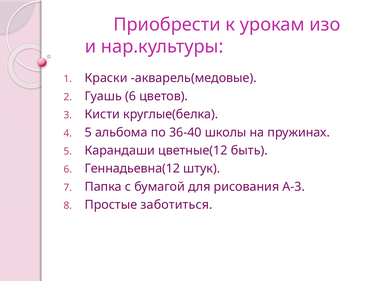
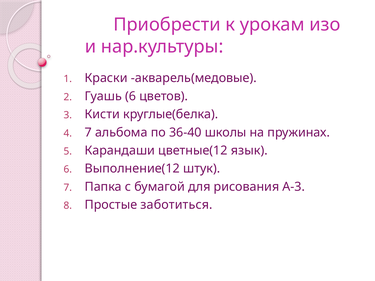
5: 5 -> 7 (88, 133)
быть: быть -> язык (249, 151)
Геннадьевна(12: Геннадьевна(12 -> Выполнение(12 (132, 169)
